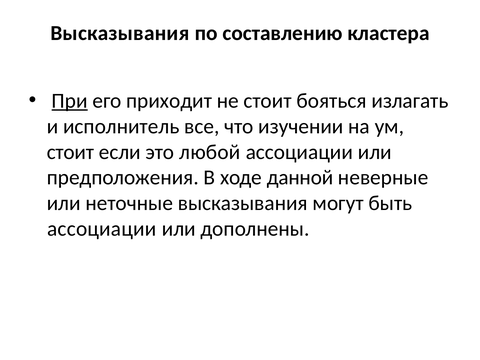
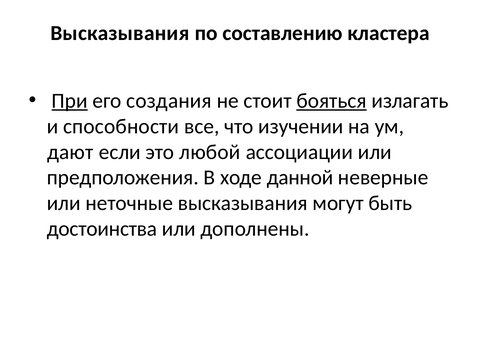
приходит: приходит -> создания (169, 101)
бояться underline: none -> present (332, 101)
исполнитель: исполнитель -> способности (121, 126)
стоит: стоит -> дают (70, 152)
ассоциации: ассоциации -> достоинства (102, 229)
